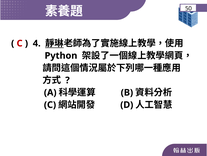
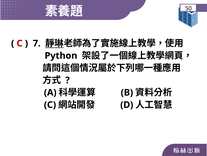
4: 4 -> 7 (37, 43)
